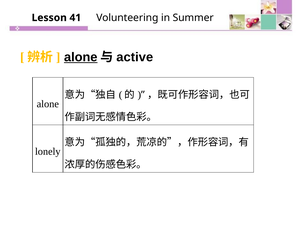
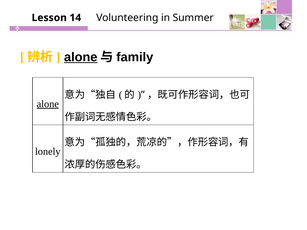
41: 41 -> 14 (75, 18)
active: active -> family (135, 57)
alone underline: none -> present (48, 104)
